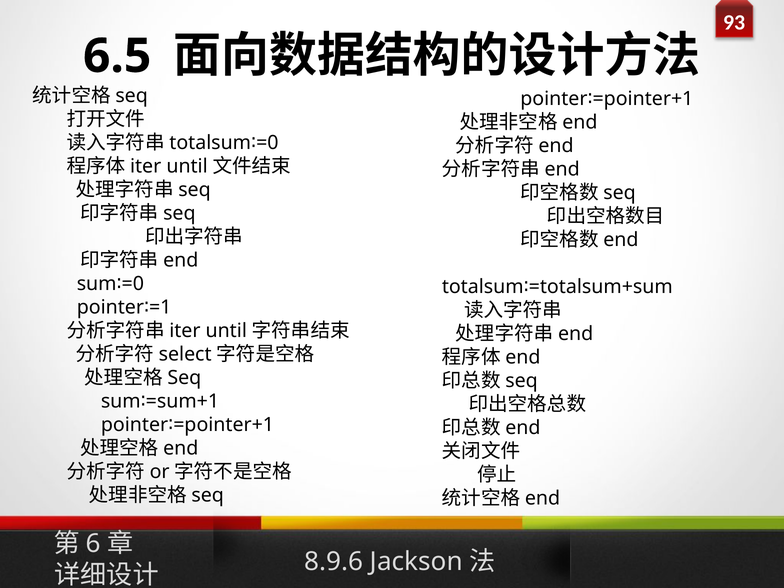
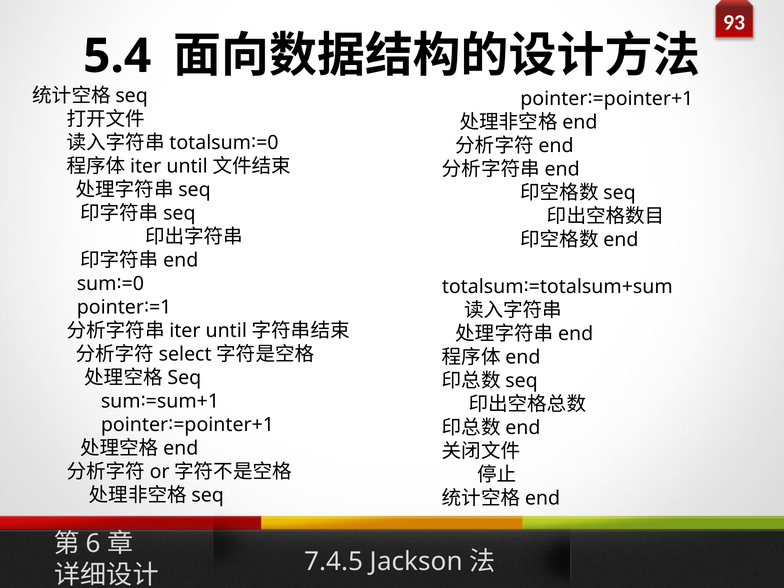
6.5: 6.5 -> 5.4 (117, 56)
8.9.6: 8.9.6 -> 7.4.5 (334, 562)
